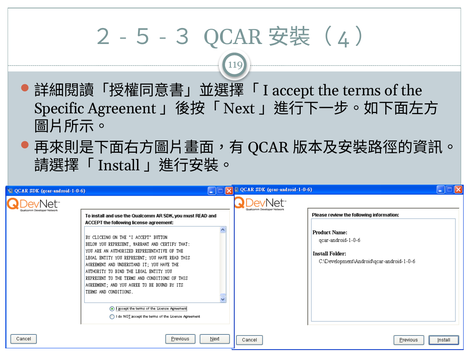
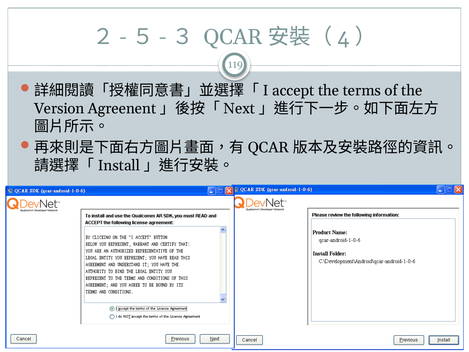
Specific: Specific -> Version (59, 108)
